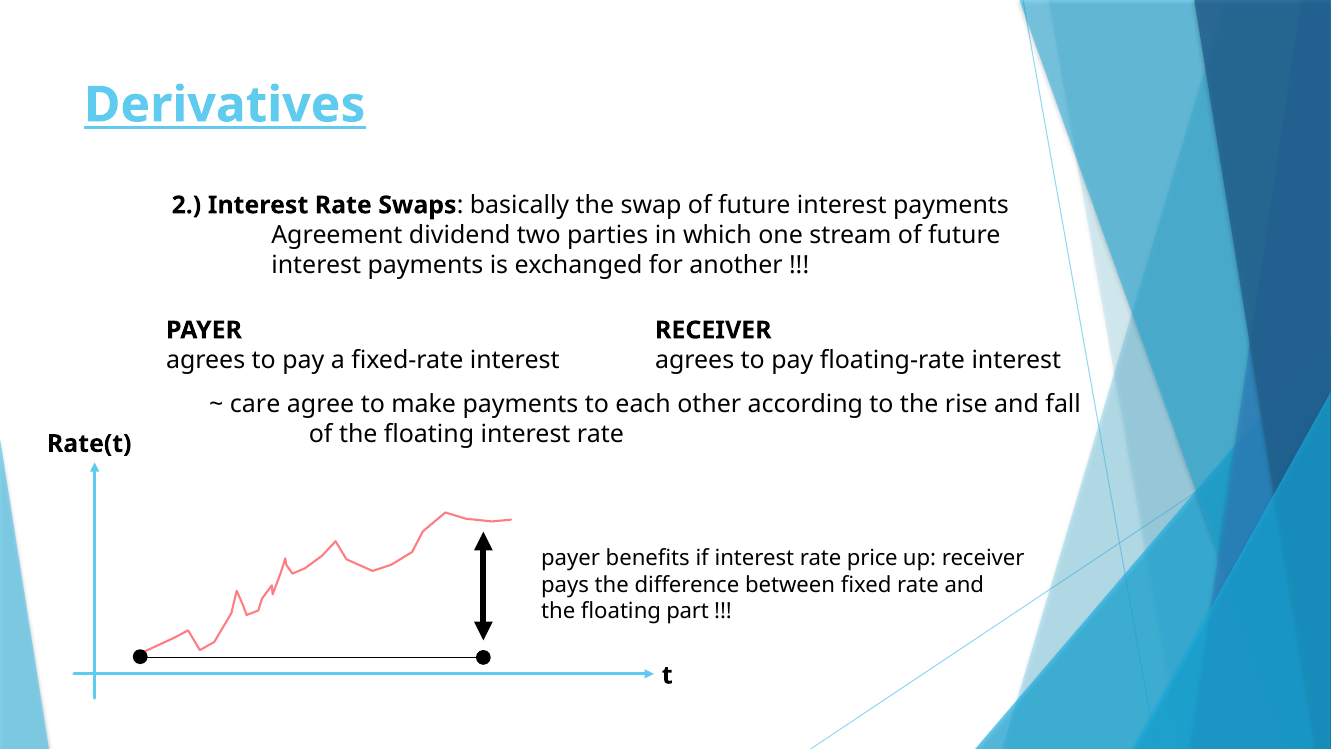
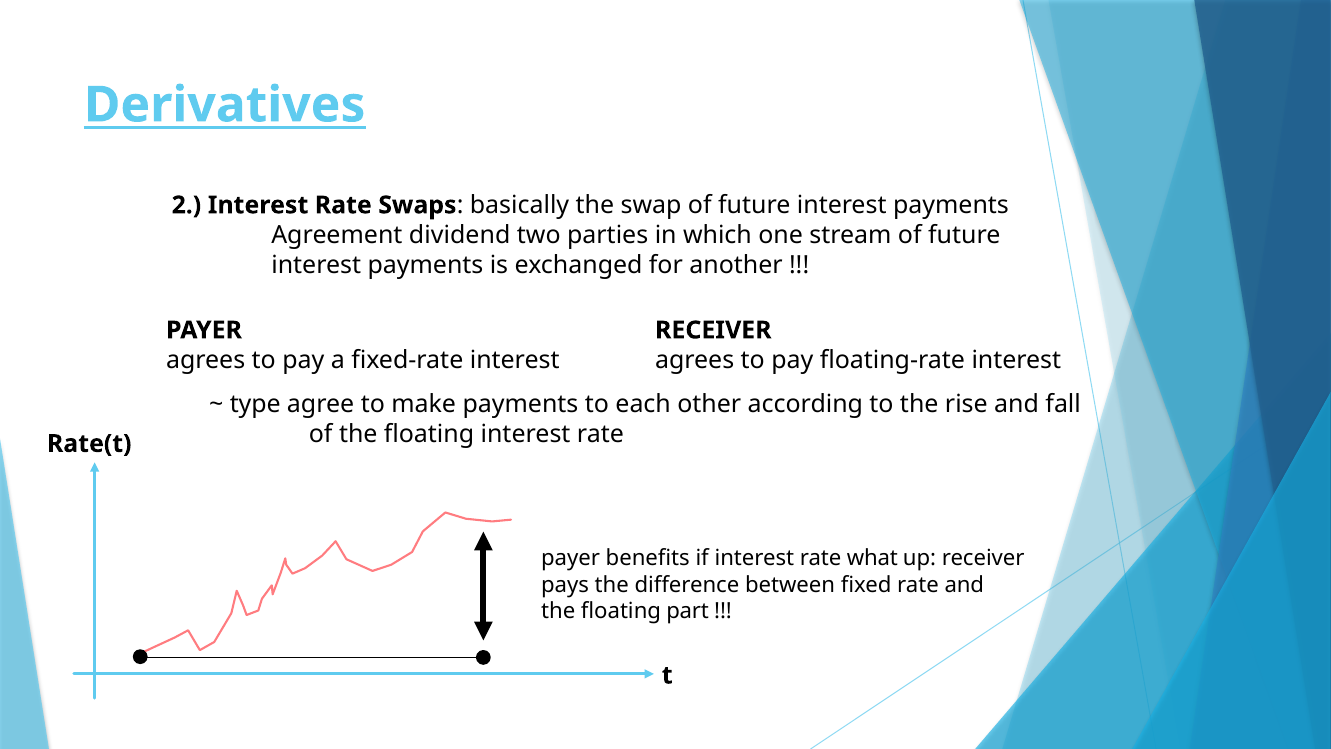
care: care -> type (255, 404)
price: price -> what (872, 558)
